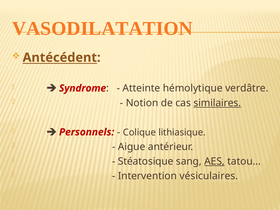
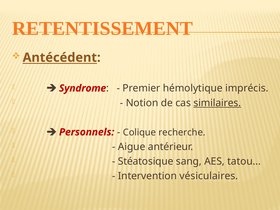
VASODILATATION: VASODILATATION -> RETENTISSEMENT (102, 28)
Atteinte: Atteinte -> Premier (141, 88)
verdâtre: verdâtre -> imprécis (247, 88)
lithiasique: lithiasique -> recherche (182, 132)
AES underline: present -> none (215, 161)
